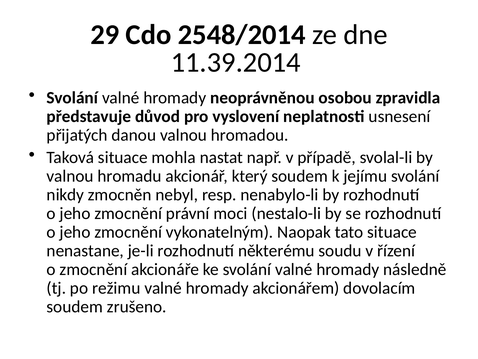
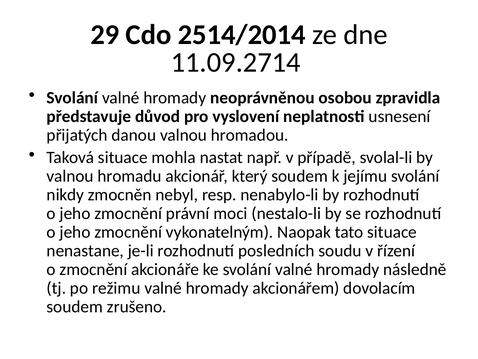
2548/2014: 2548/2014 -> 2514/2014 (242, 35)
11.39.2014: 11.39.2014 -> 11.09.2714 (236, 62)
některému: některému -> posledních (276, 250)
